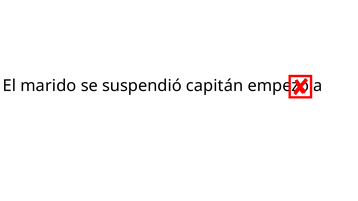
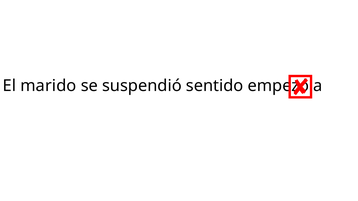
capitán: capitán -> sentido (215, 86)
